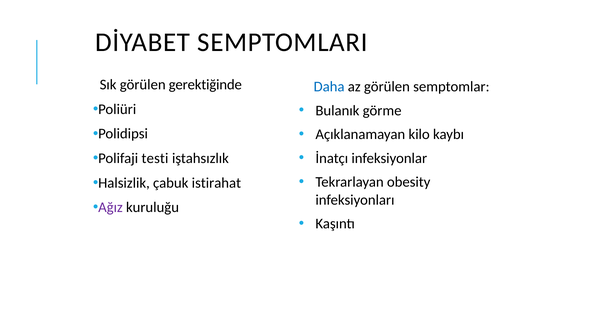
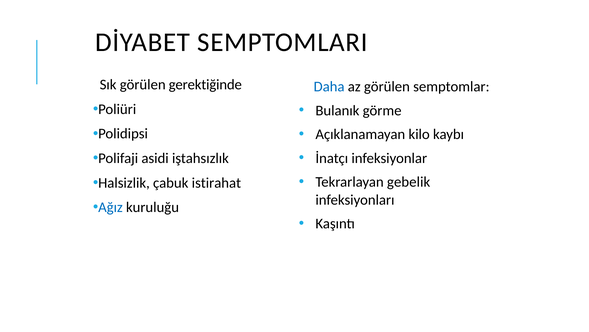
testi: testi -> asidi (155, 158)
obesity: obesity -> gebelik (409, 182)
Ağız colour: purple -> blue (110, 207)
